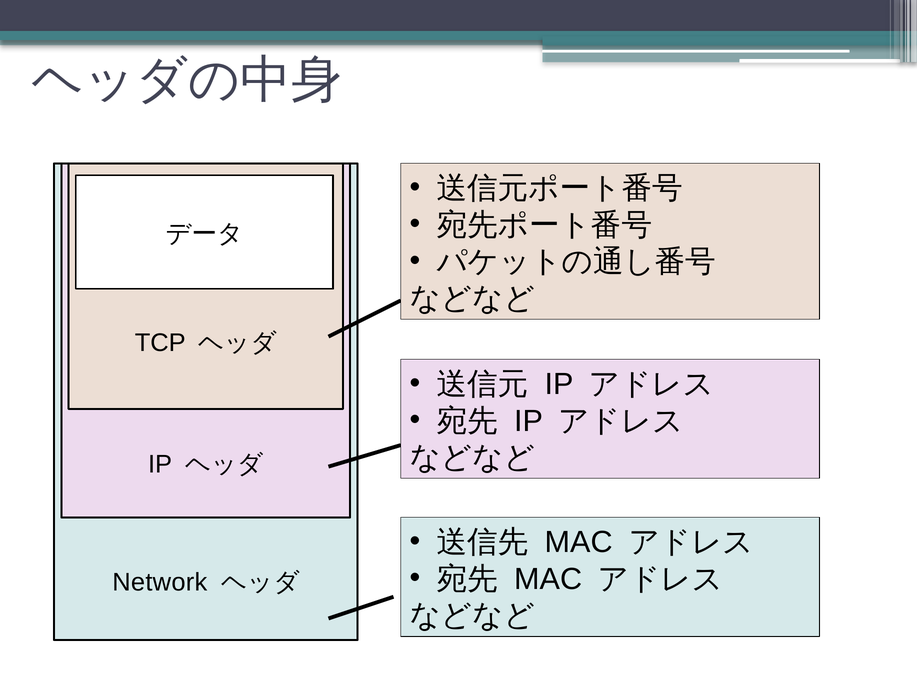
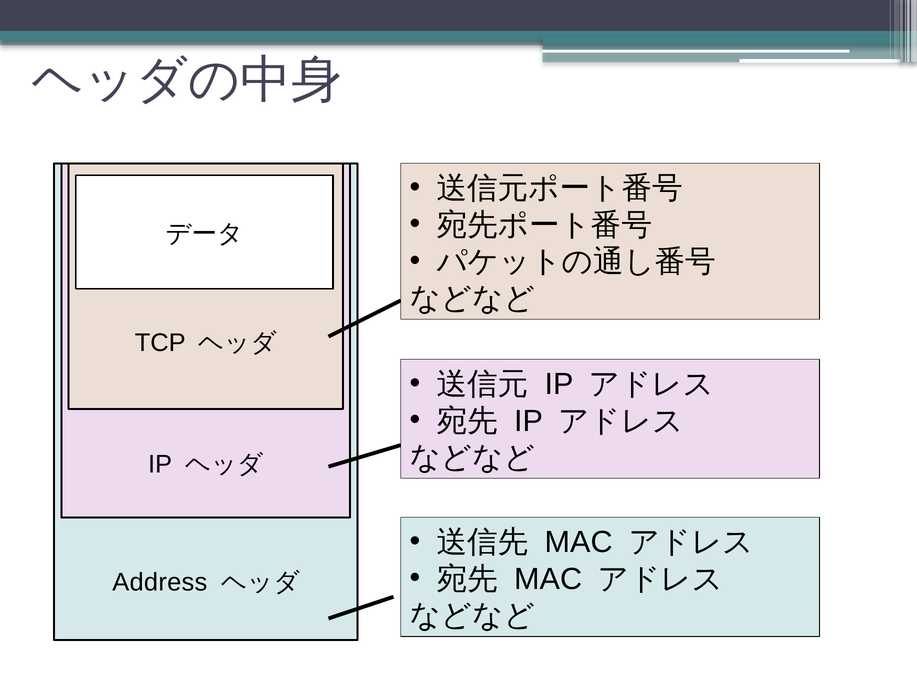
Network: Network -> Address (160, 582)
